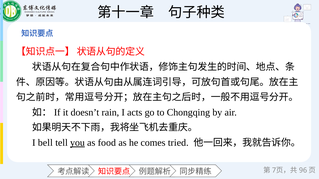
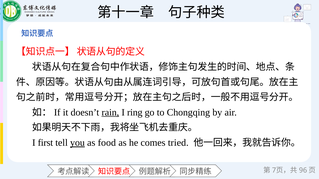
rain underline: none -> present (110, 113)
acts: acts -> ring (135, 113)
bell: bell -> first (45, 143)
